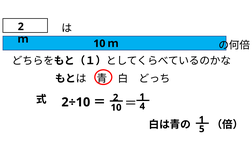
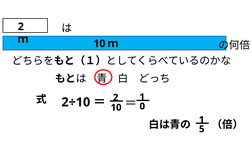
4: 4 -> 0 (142, 106)
